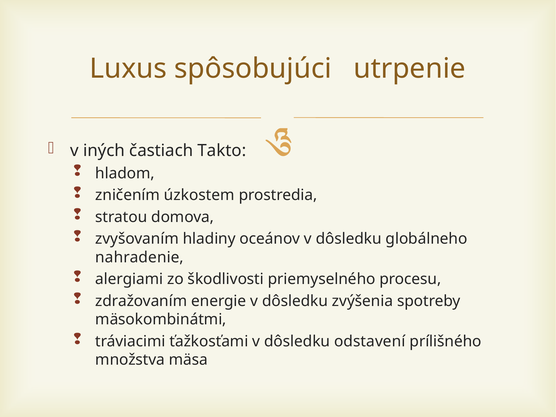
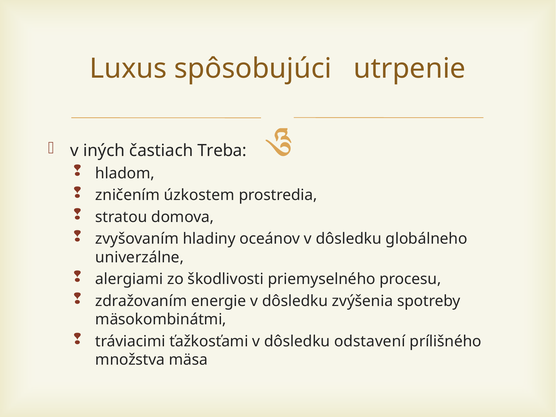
Takto: Takto -> Treba (222, 151)
nahradenie: nahradenie -> univerzálne (140, 257)
